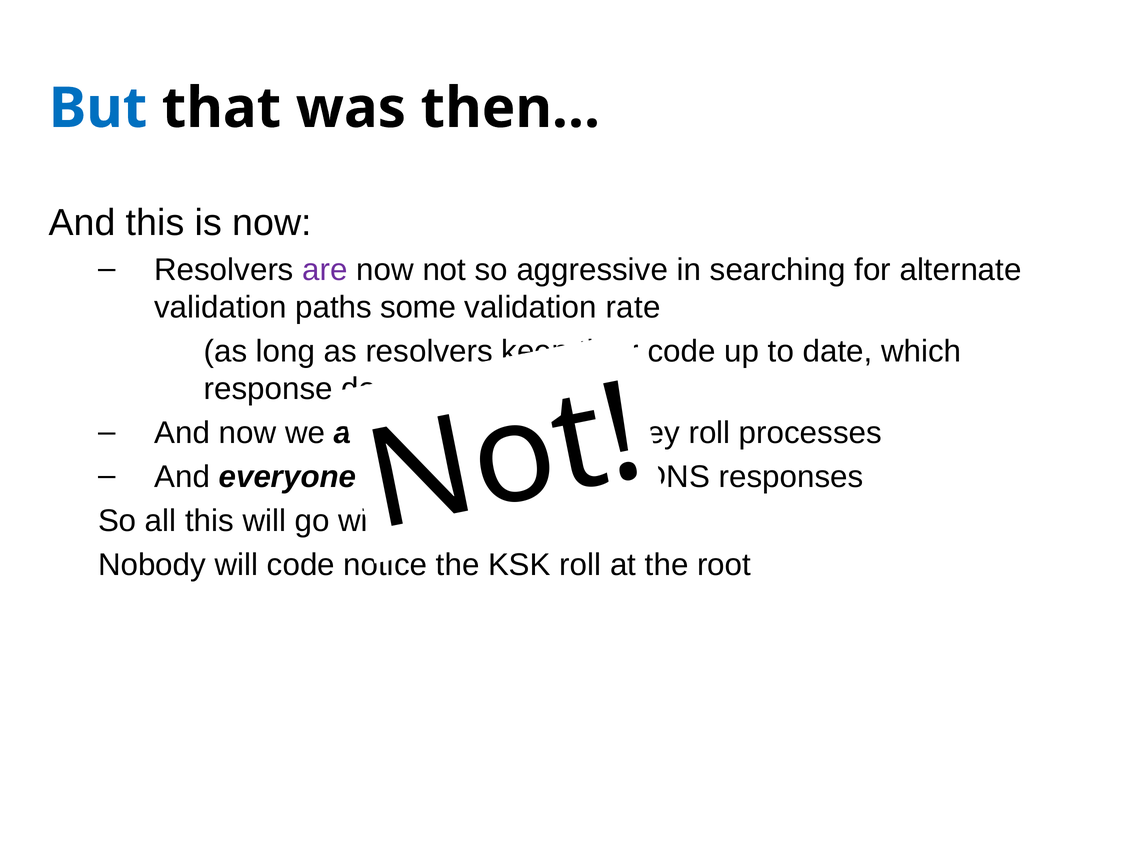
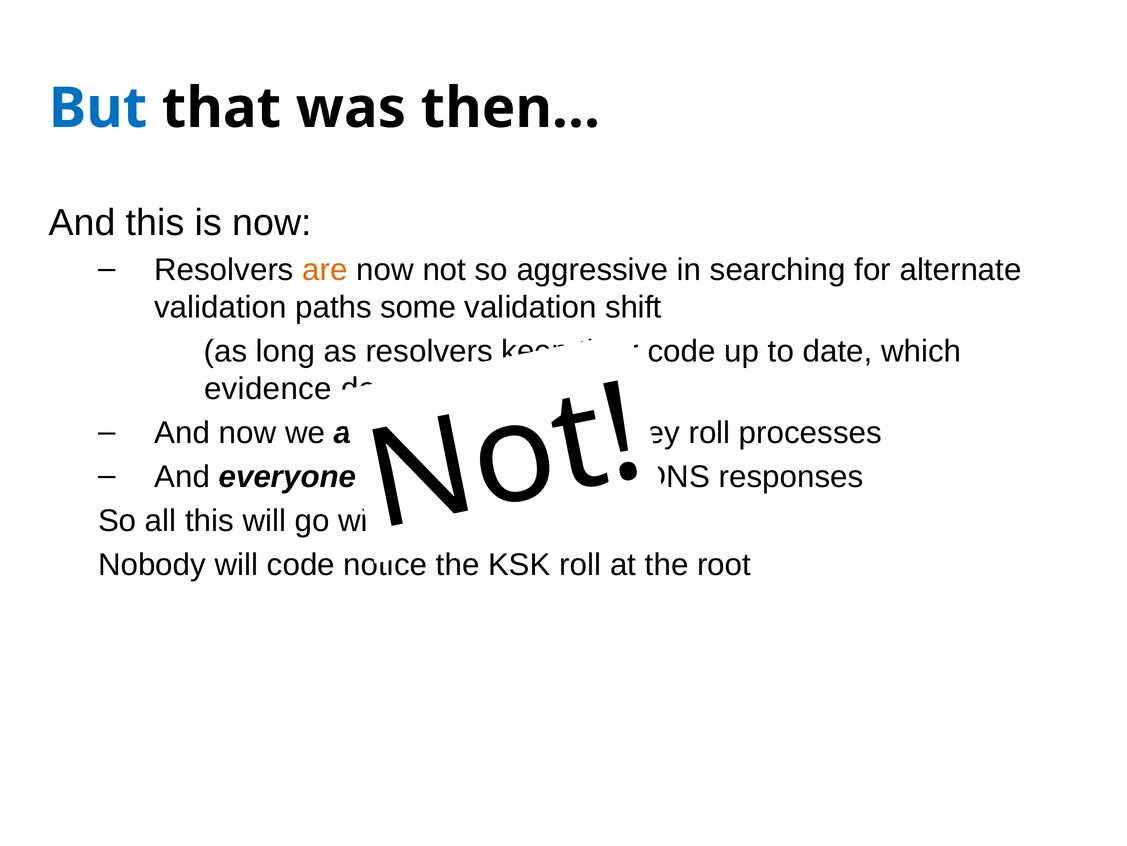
are colour: purple -> orange (325, 270)
rate: rate -> shift (633, 307)
response: response -> evidence (268, 389)
